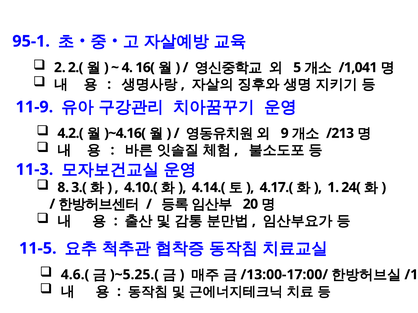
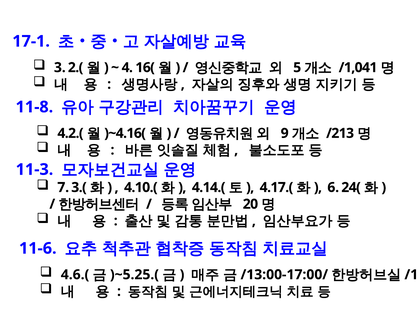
95-1: 95-1 -> 17-1 (31, 41)
2: 2 -> 3 (60, 68)
11-9: 11-9 -> 11-8 (34, 107)
8: 8 -> 7 (63, 188)
1: 1 -> 6 (333, 188)
11-5: 11-5 -> 11-6 (38, 249)
